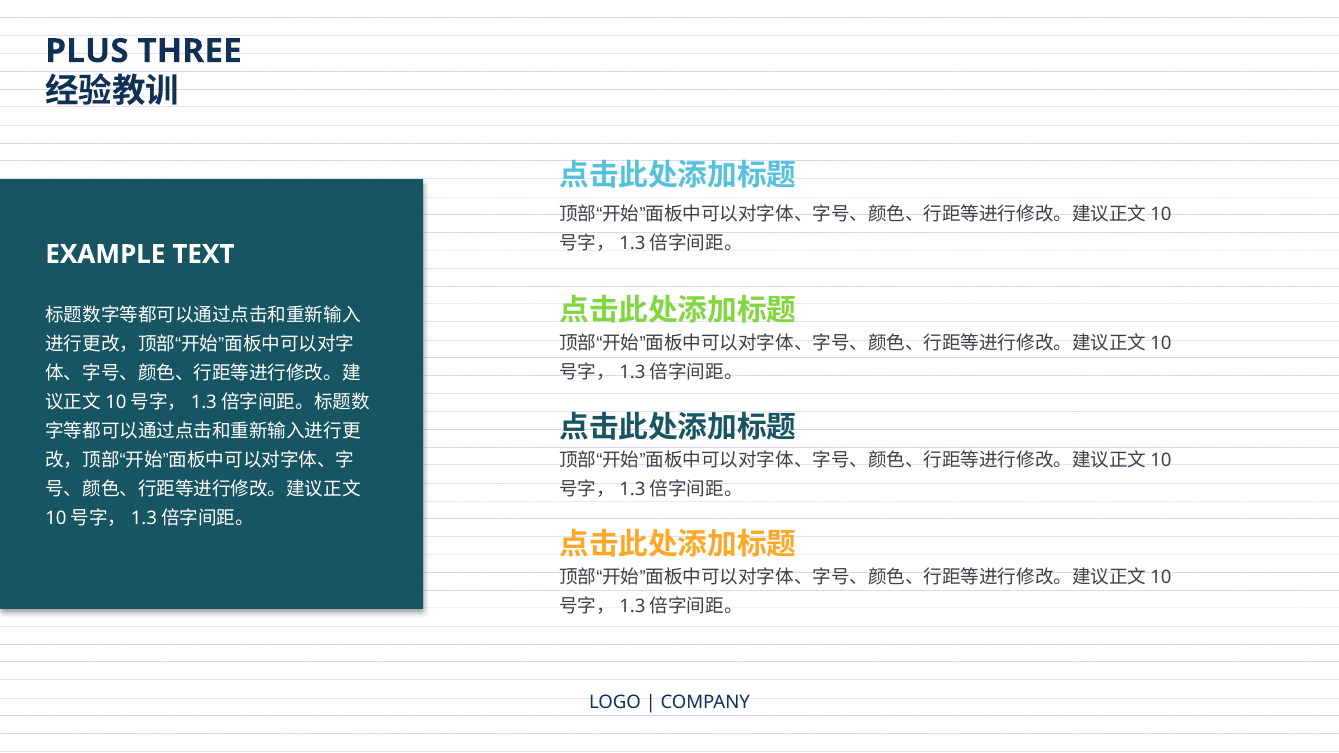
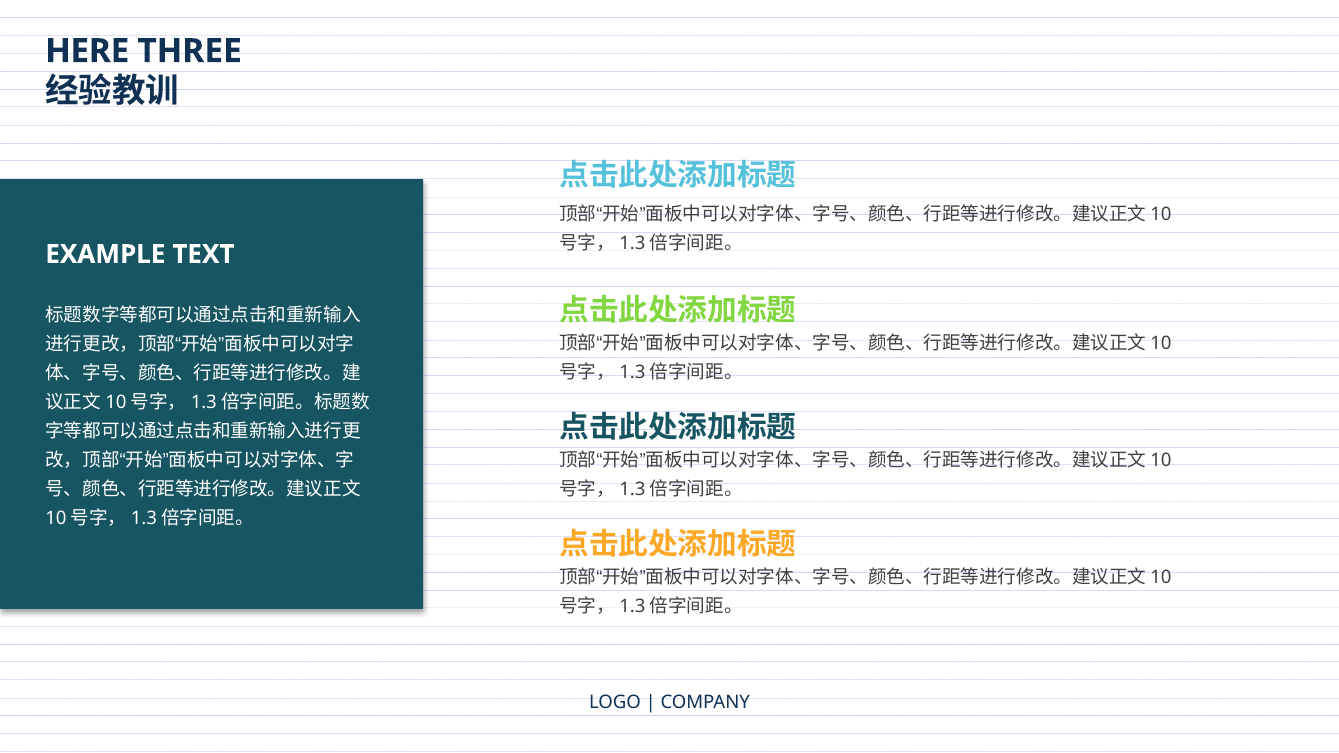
PLUS: PLUS -> HERE (87, 51)
